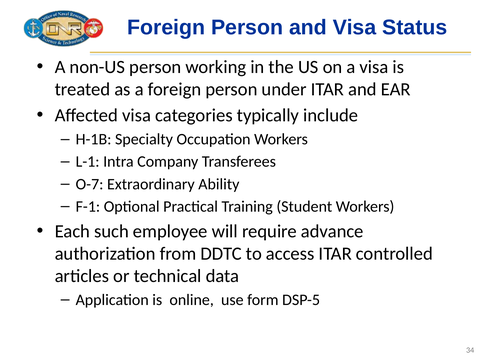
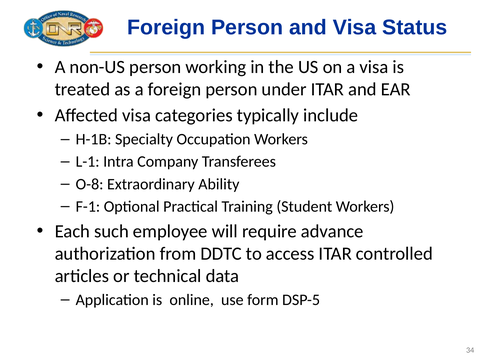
O-7: O-7 -> O-8 (90, 184)
